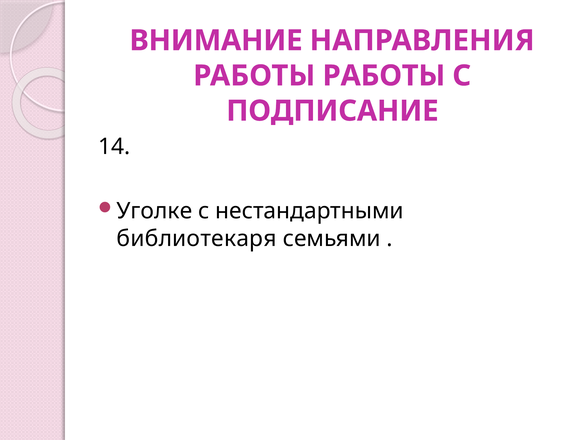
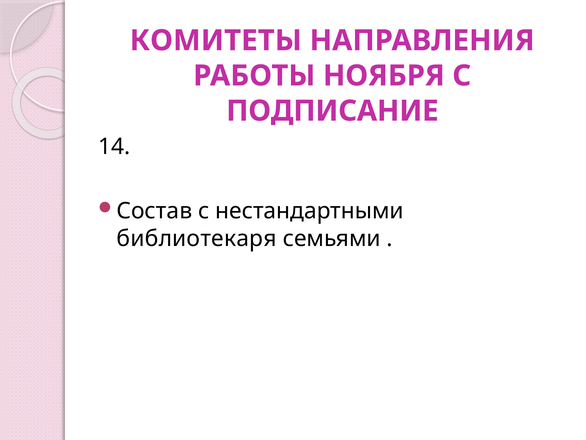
ВНИМАНИЕ: ВНИМАНИЕ -> КОМИТЕТЫ (216, 41)
РАБОТЫ РАБОТЫ: РАБОТЫ -> НОЯБРЯ (384, 76)
Уголке: Уголке -> Состав (154, 211)
